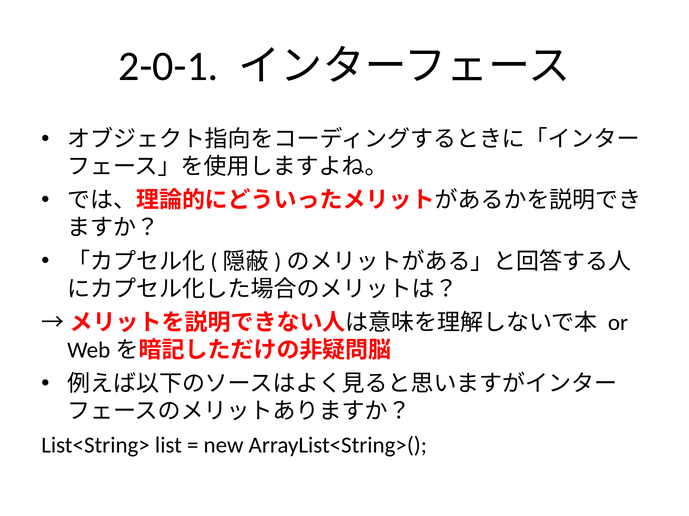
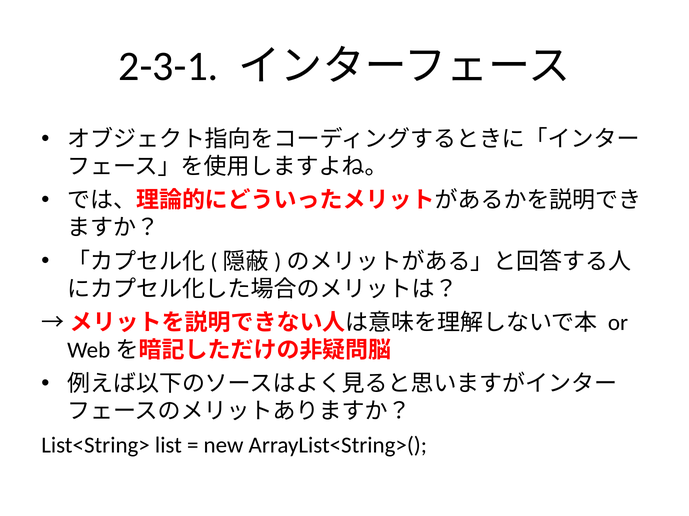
2-0-1: 2-0-1 -> 2-3-1 (168, 67)
